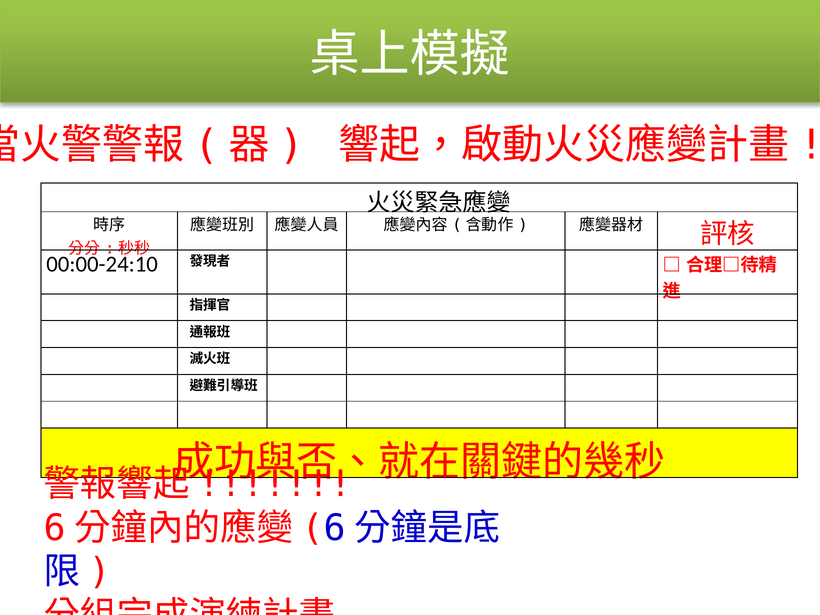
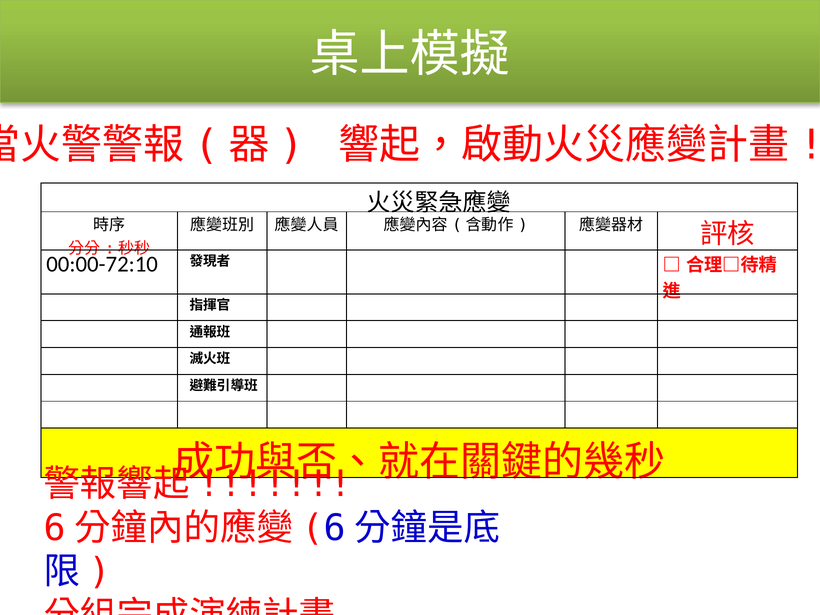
00:00-24:10: 00:00-24:10 -> 00:00-72:10 (102, 264)
